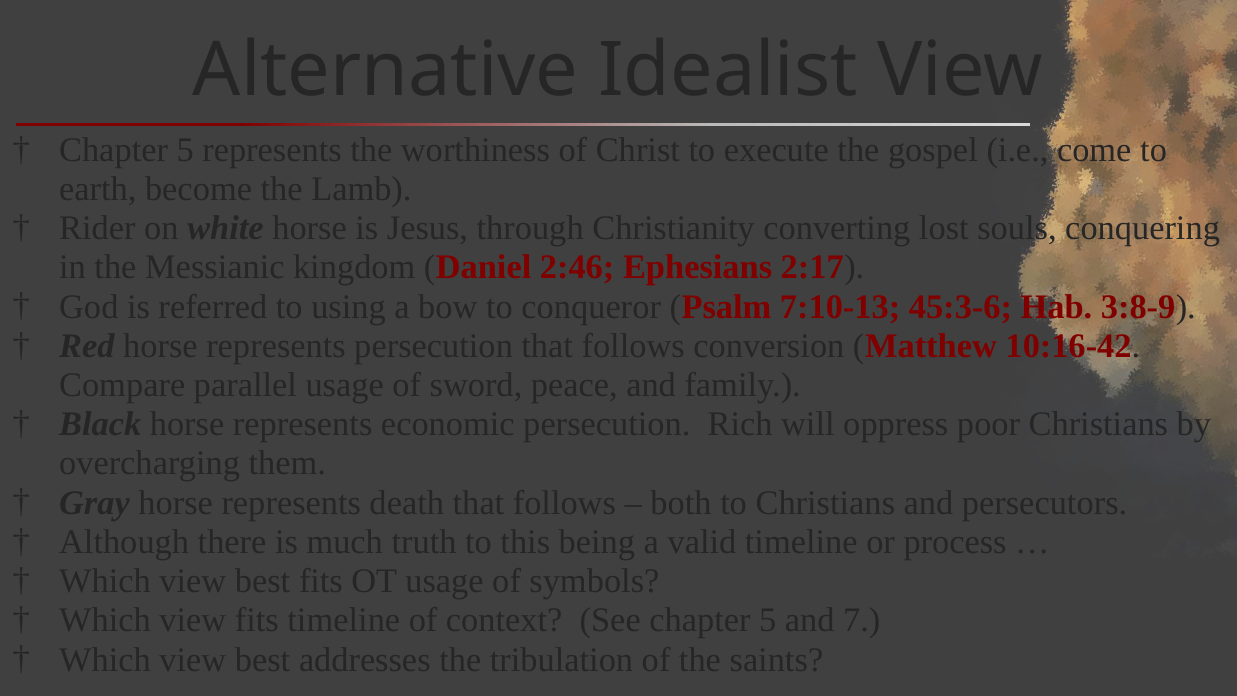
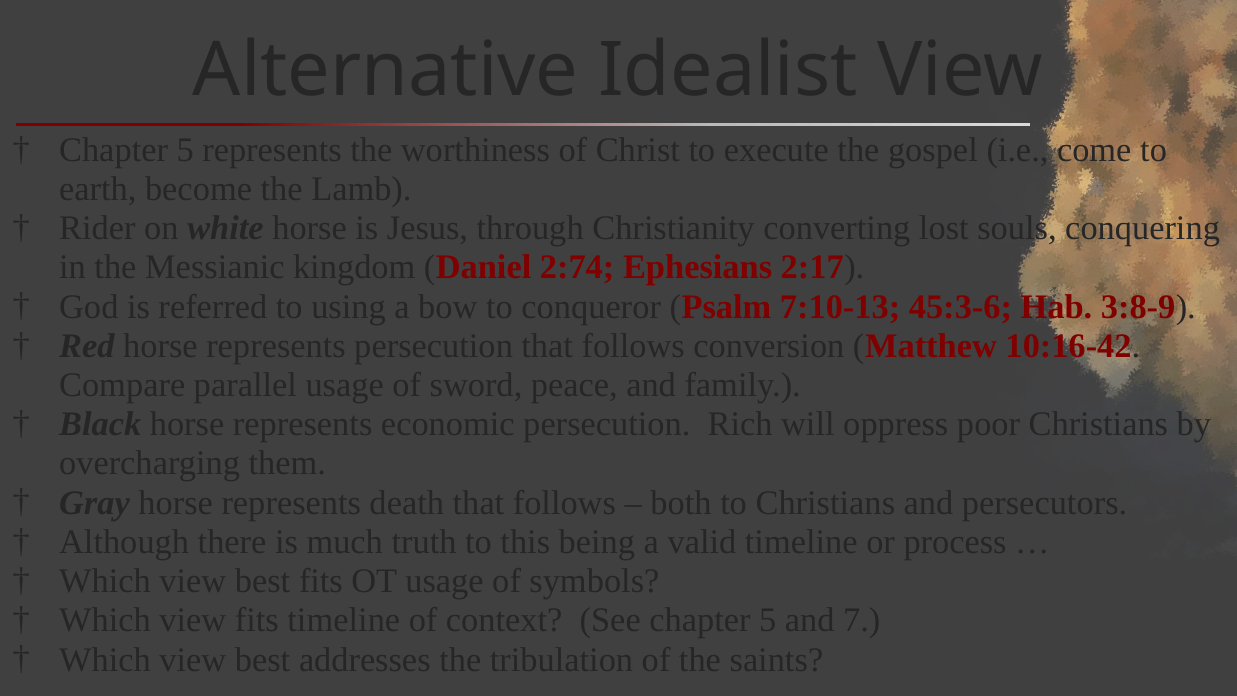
2:46: 2:46 -> 2:74 (577, 268)
